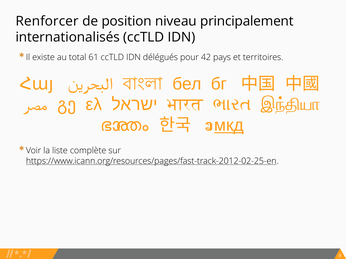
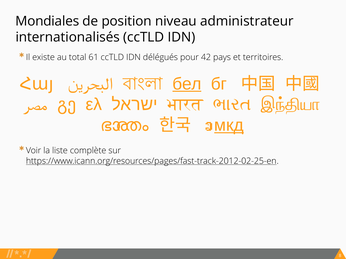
Renforcer: Renforcer -> Mondiales (47, 21)
principalement: principalement -> administrateur (247, 21)
бел underline: none -> present (187, 84)
